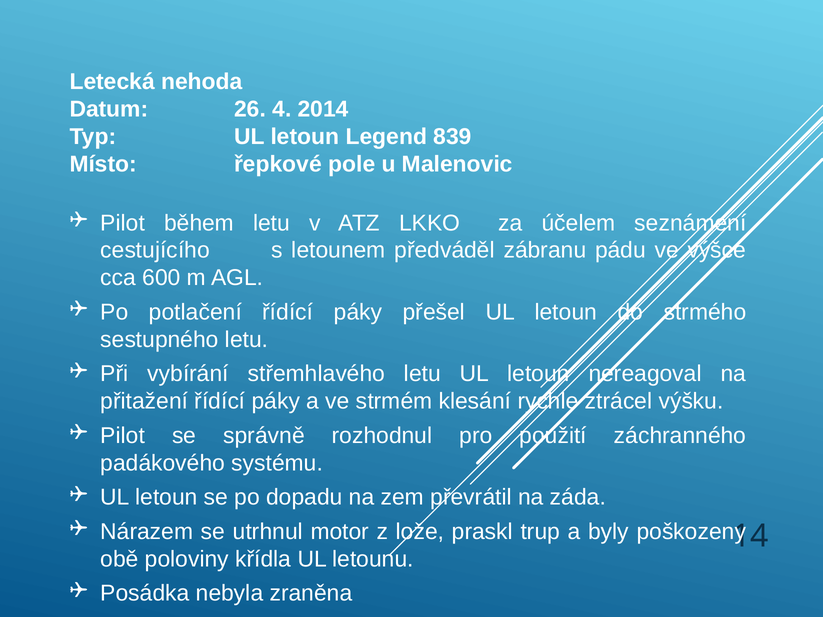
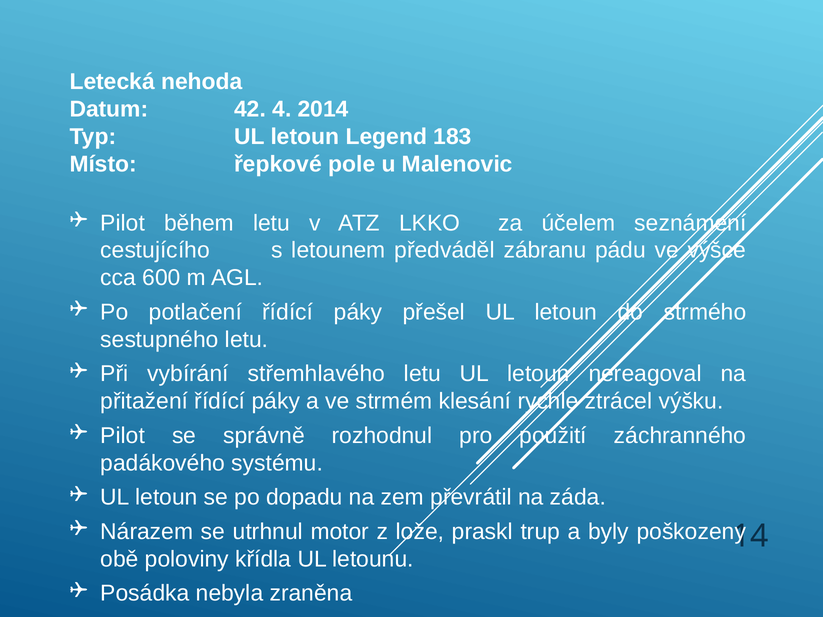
26: 26 -> 42 (250, 109)
839: 839 -> 183 (452, 137)
